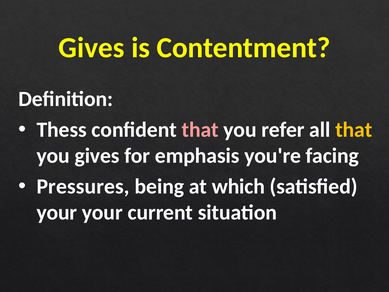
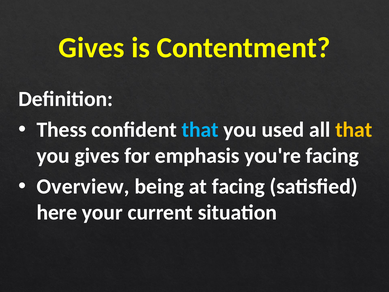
that colour: pink -> light blue (200, 130)
refer: refer -> used (283, 130)
Pressures: Pressures -> Overview (83, 186)
at which: which -> facing (238, 186)
your: your -> here (57, 212)
